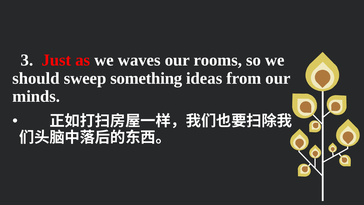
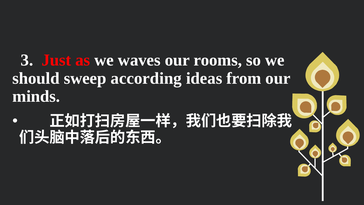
something: something -> according (146, 78)
